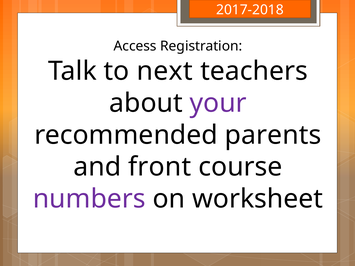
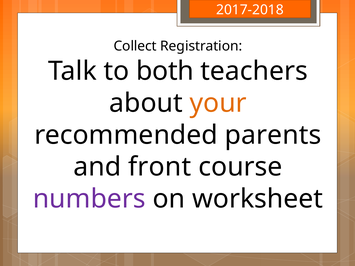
Access: Access -> Collect (135, 46)
next: next -> both (165, 71)
your colour: purple -> orange (218, 103)
